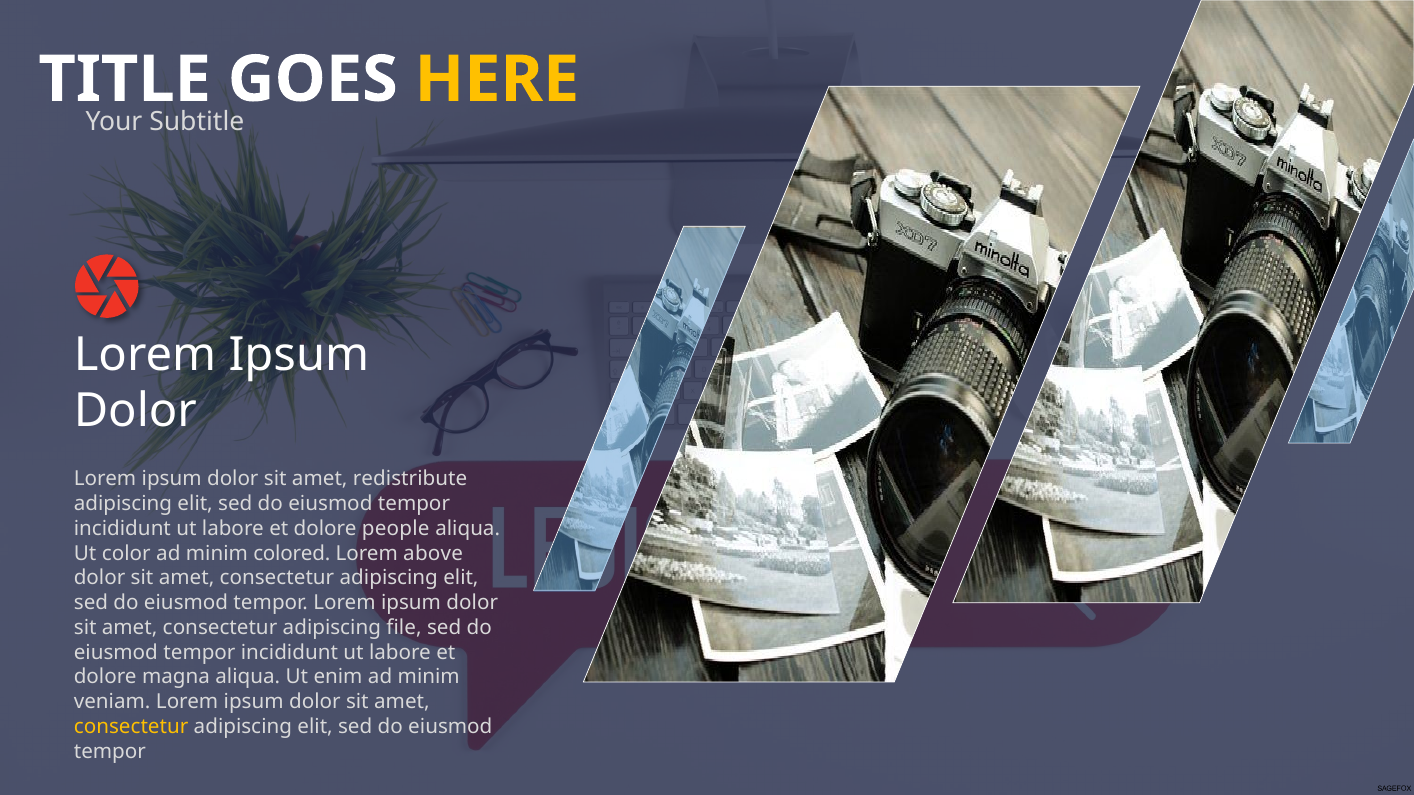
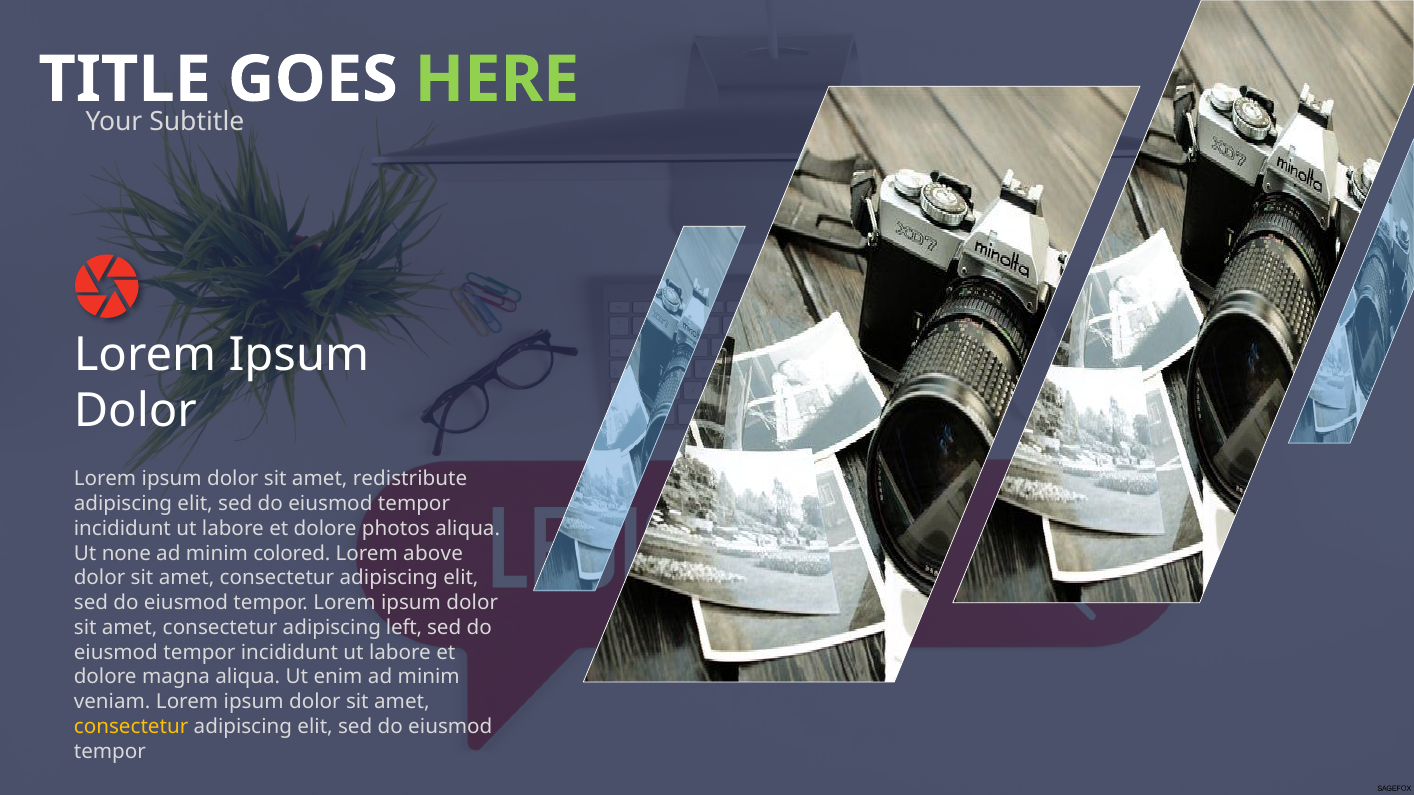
HERE colour: yellow -> light green (497, 80)
people: people -> photos (396, 529)
color: color -> none (126, 553)
file: file -> left (404, 628)
